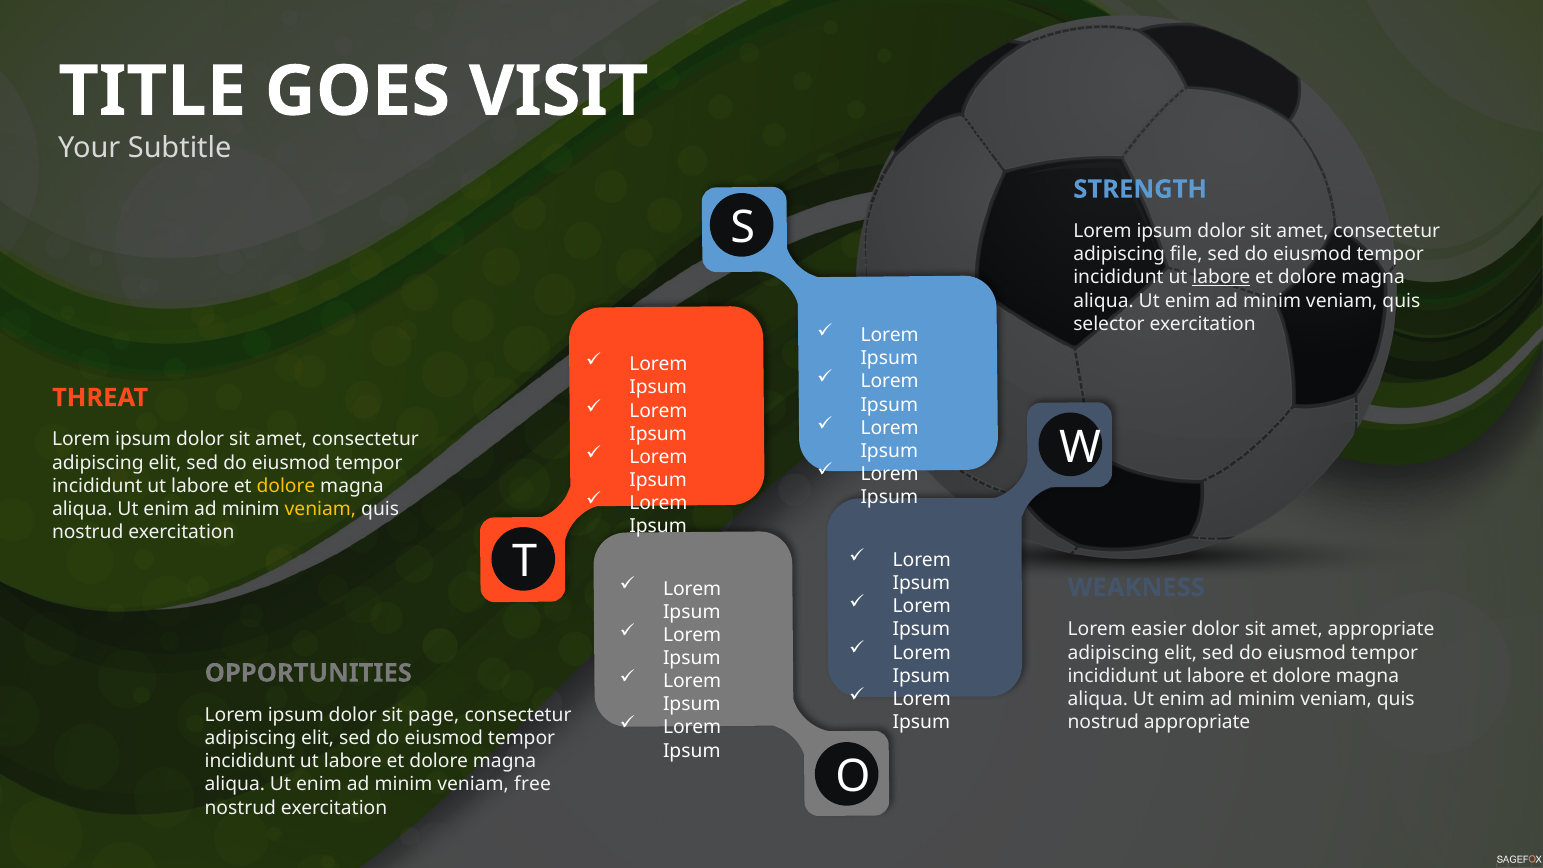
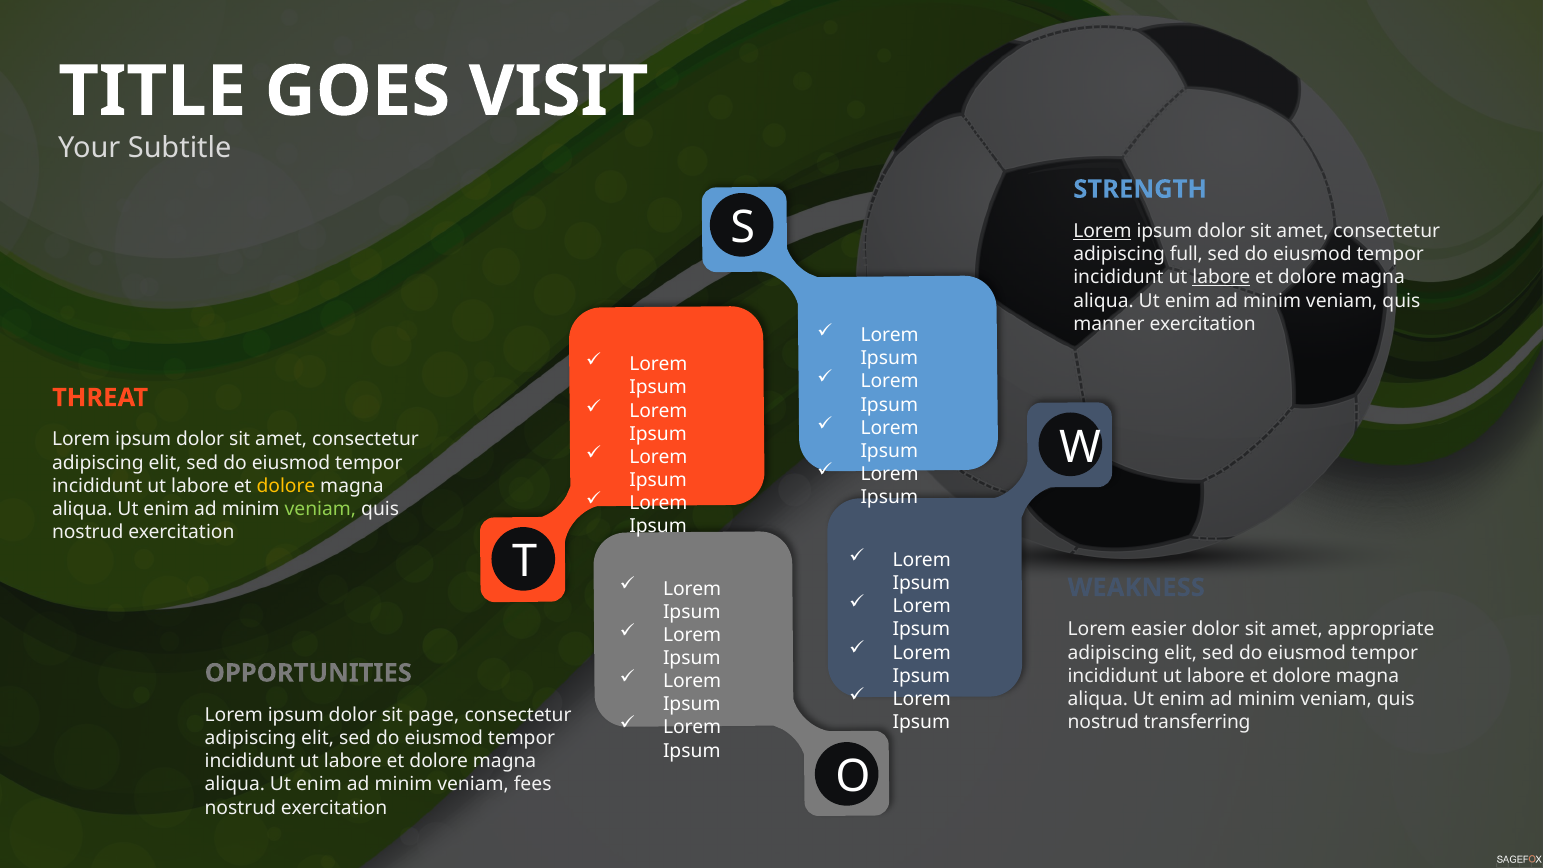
Lorem underline: none -> present (1102, 231)
file: file -> full (1186, 254)
selector: selector -> manner (1109, 324)
veniam colour: yellow -> light green (320, 509)
nostrud appropriate: appropriate -> transferring (1197, 722)
free: free -> fees (533, 784)
